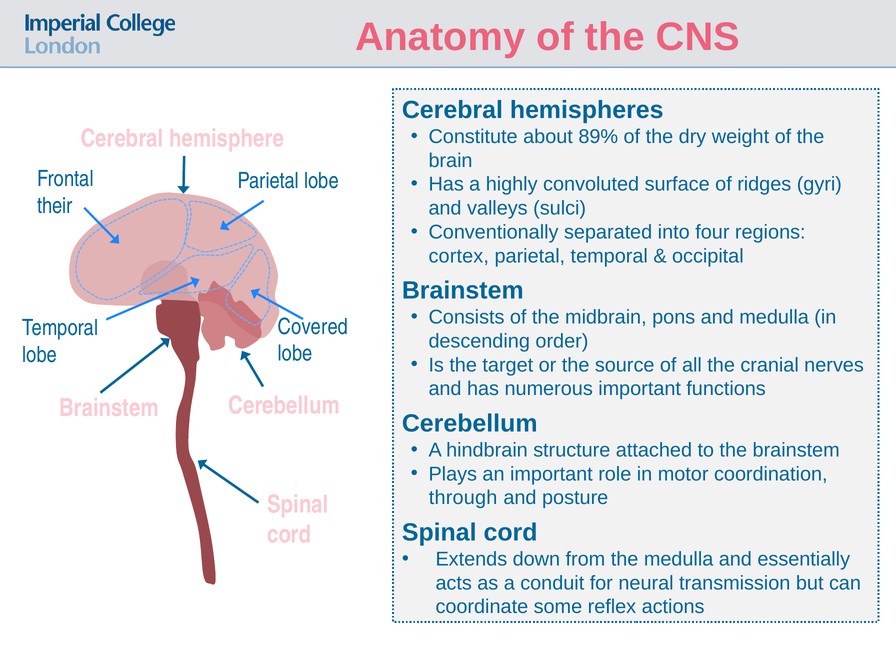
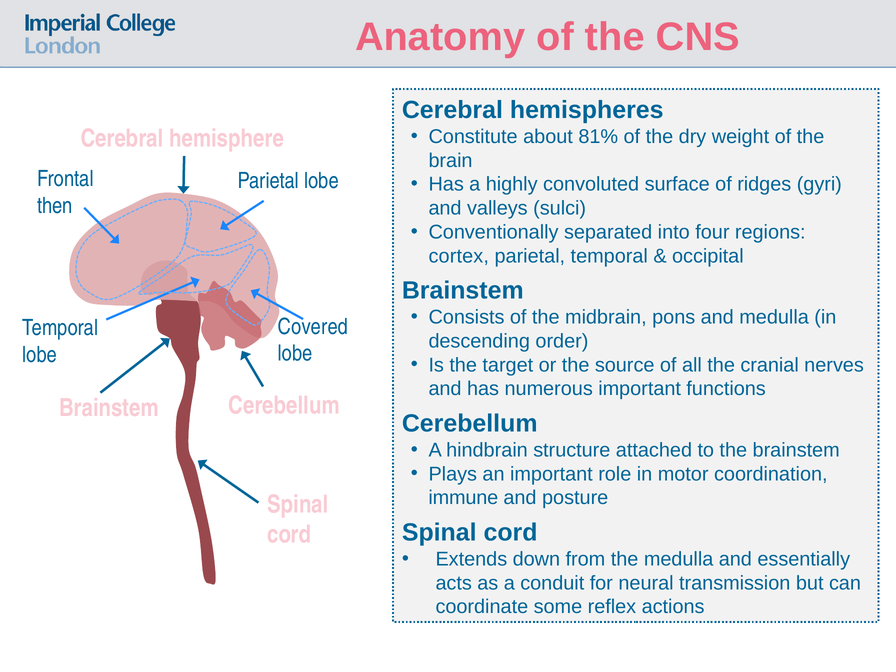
89%: 89% -> 81% (598, 137)
their: their -> then (55, 206)
through: through -> immune (463, 498)
